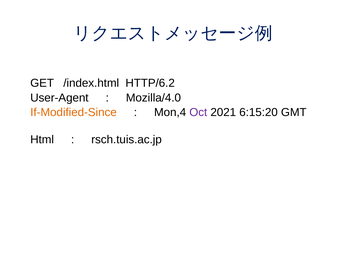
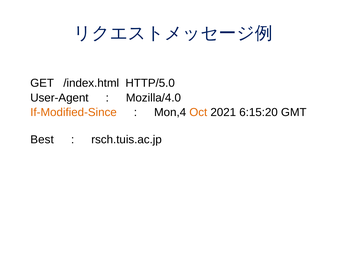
HTTP/6.2: HTTP/6.2 -> HTTP/5.0 (150, 83)
Oct colour: purple -> orange (198, 113)
Html: Html -> Best (42, 140)
